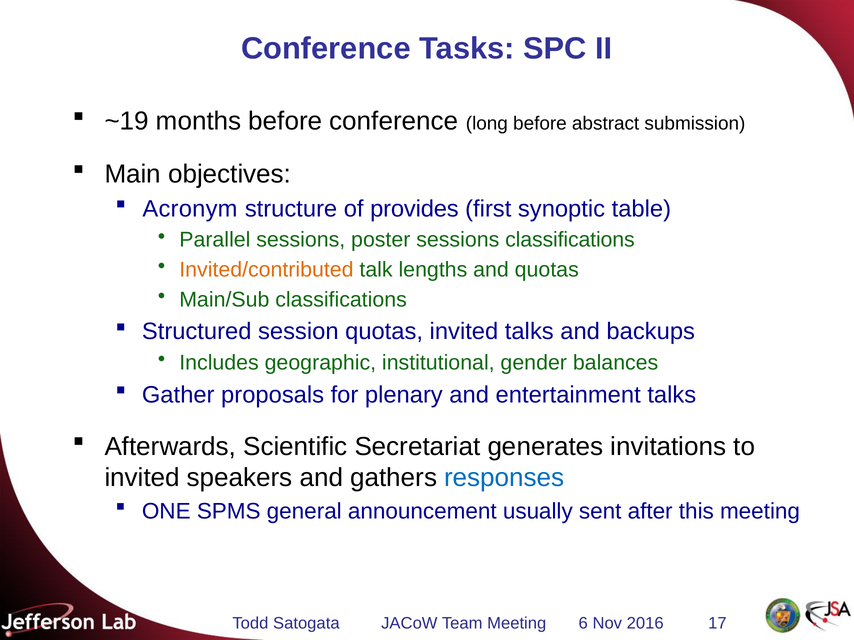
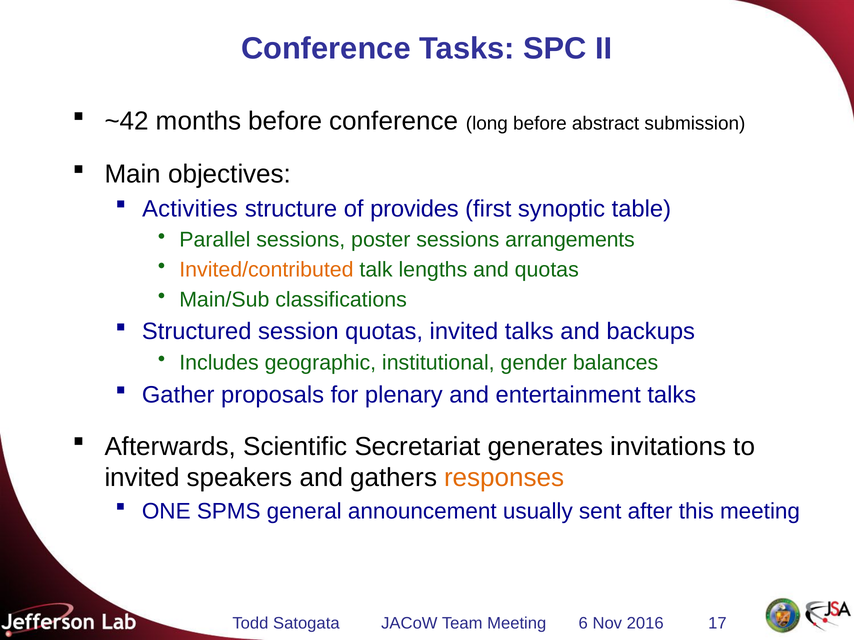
~19: ~19 -> ~42 (127, 121)
Acronym: Acronym -> Activities (190, 209)
sessions classifications: classifications -> arrangements (570, 240)
responses colour: blue -> orange (504, 478)
